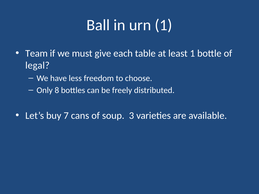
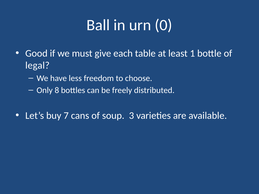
urn 1: 1 -> 0 (164, 25)
Team: Team -> Good (36, 53)
